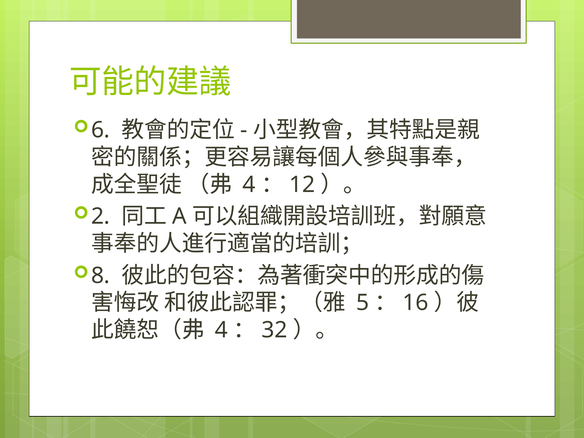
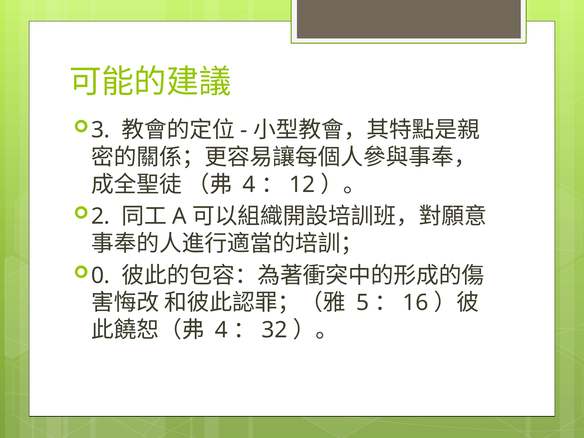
6: 6 -> 3 (101, 130)
8: 8 -> 0 (101, 276)
